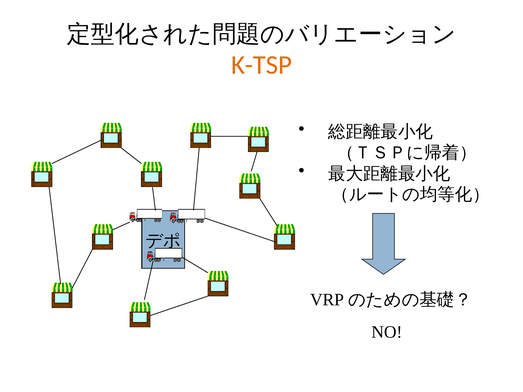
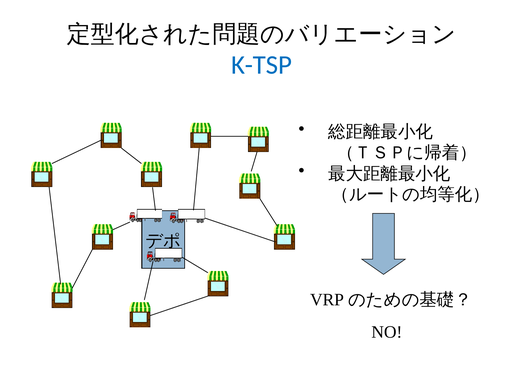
K-TSP colour: orange -> blue (262, 65)
